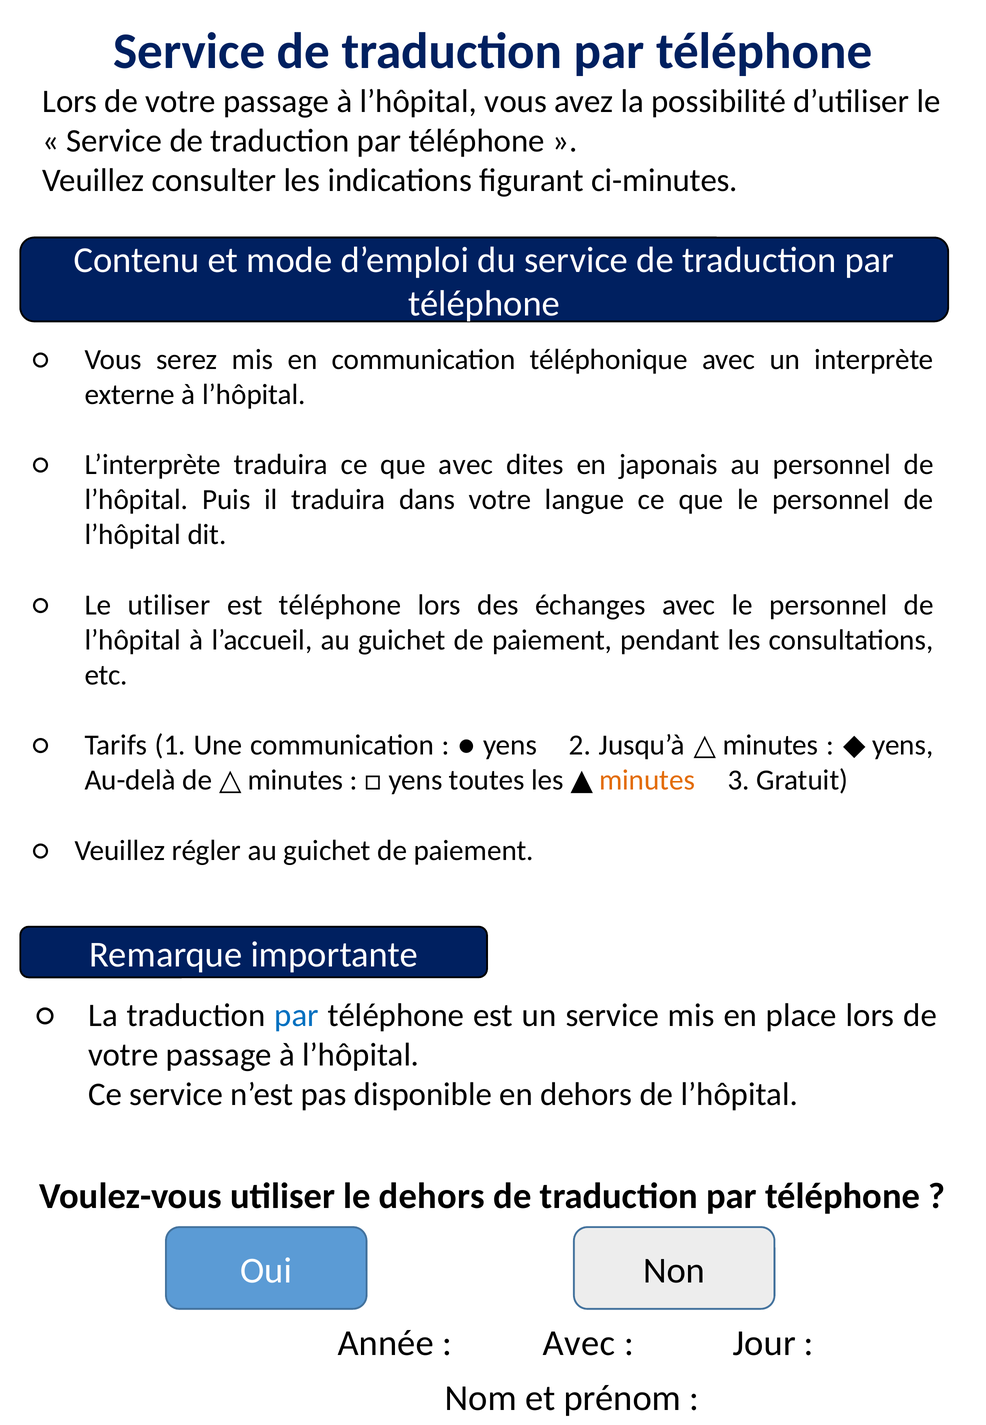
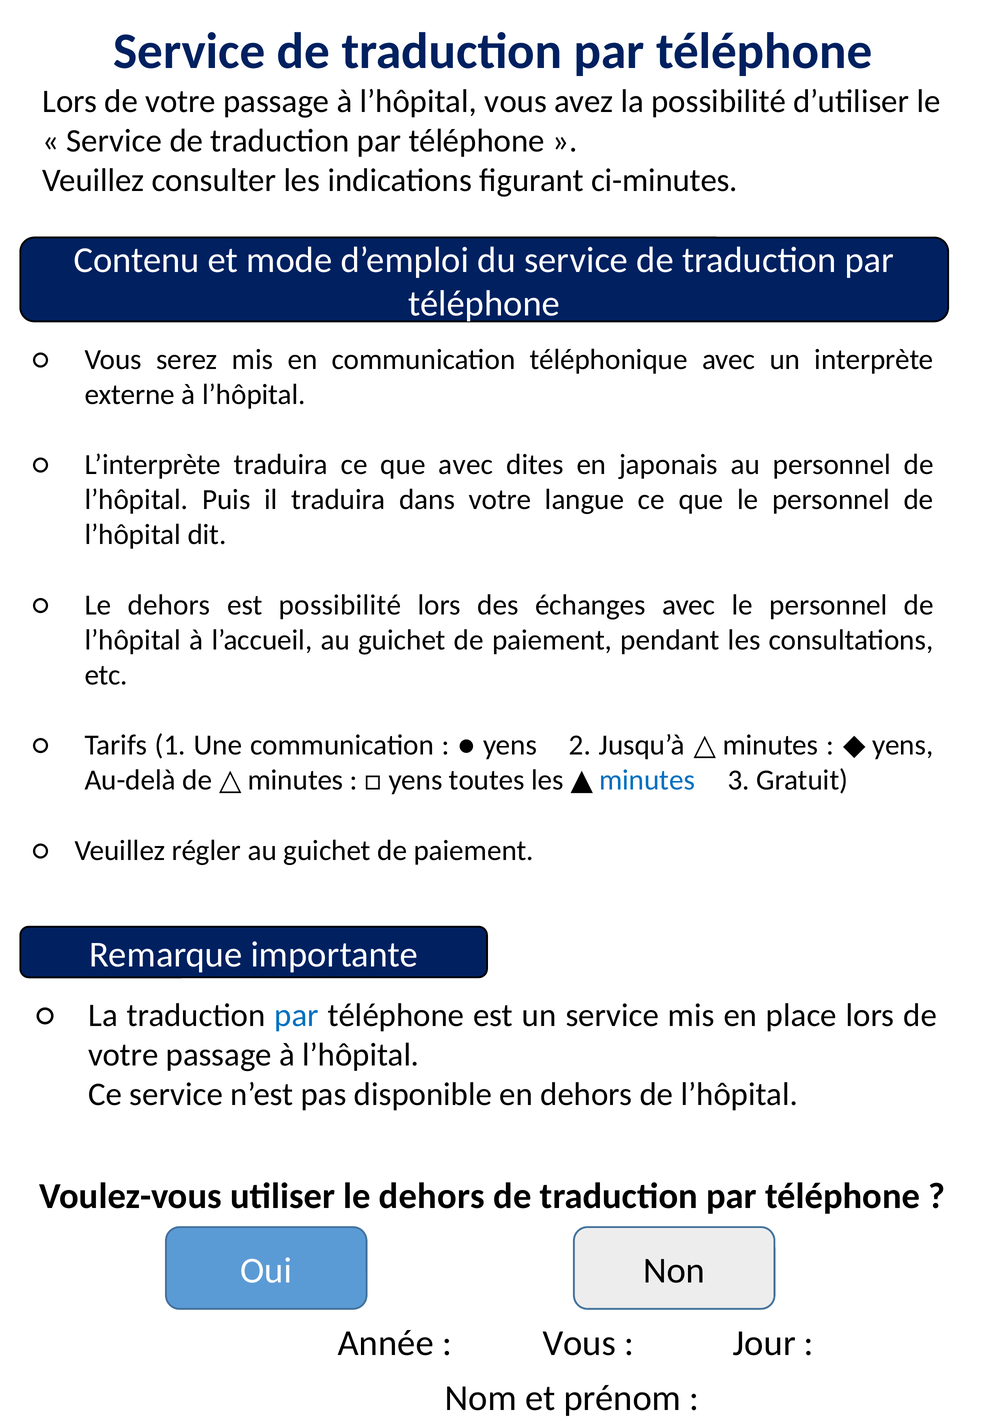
utiliser: utiliser -> dehors (169, 605)
est téléphone: téléphone -> possibilité (340, 605)
minutes colour: orange -> blue (647, 780)
Avec: Avec -> Vous (579, 1342)
